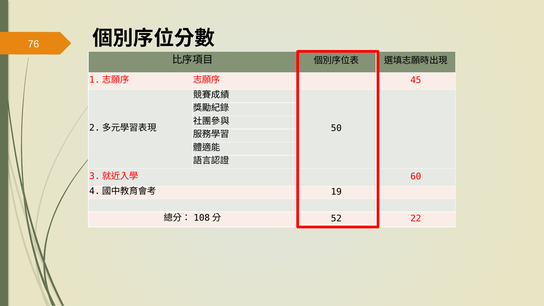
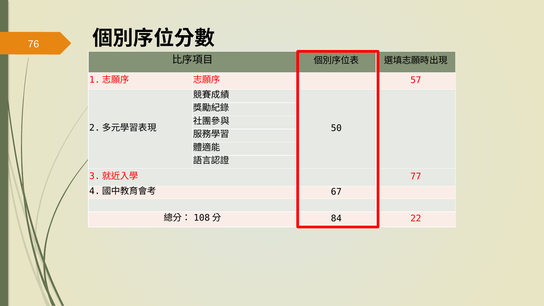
45: 45 -> 57 (416, 80)
60: 60 -> 77 (416, 176)
19: 19 -> 67 (336, 192)
52: 52 -> 84 (336, 218)
